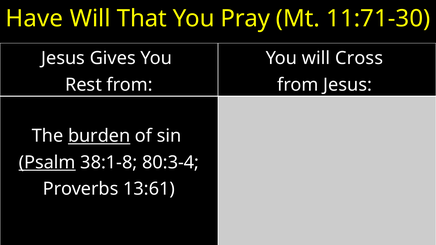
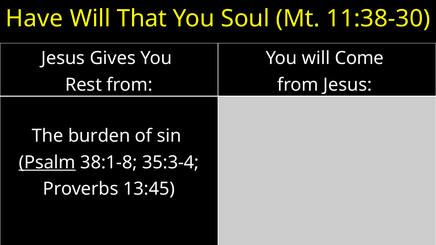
Pray: Pray -> Soul (245, 19)
11:71-30: 11:71-30 -> 11:38-30 (378, 19)
Cross: Cross -> Come (359, 58)
burden underline: present -> none (99, 136)
80:3-4: 80:3-4 -> 35:3-4 (171, 163)
13:61: 13:61 -> 13:45 (149, 189)
